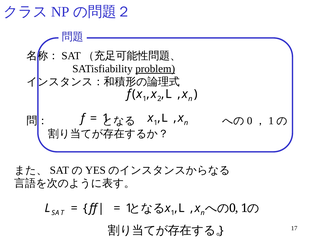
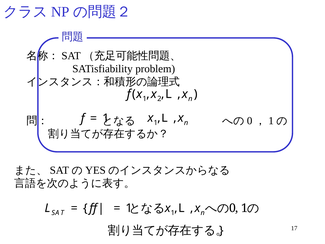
problem underline: present -> none (155, 69)
